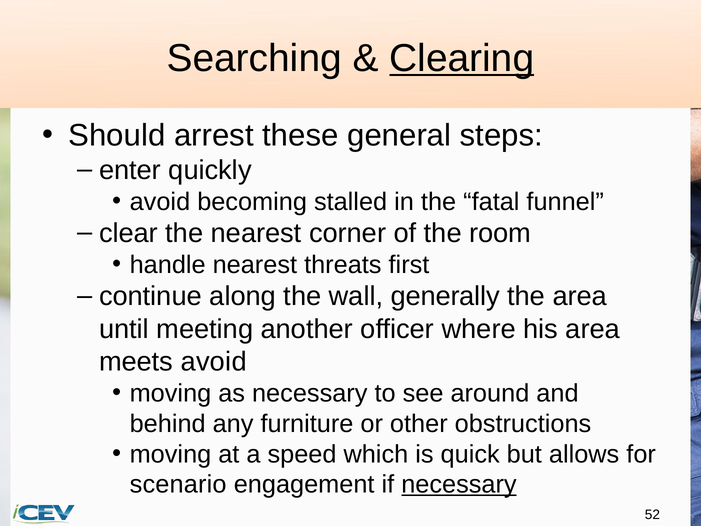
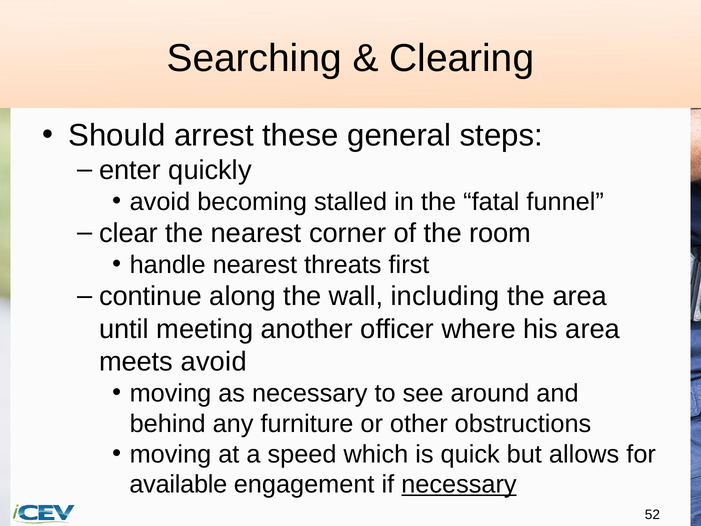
Clearing underline: present -> none (462, 58)
generally: generally -> including (445, 296)
scenario: scenario -> available (178, 484)
